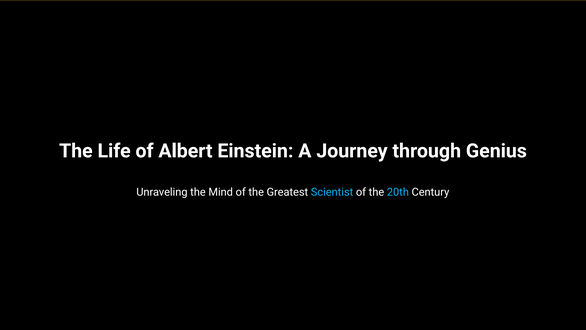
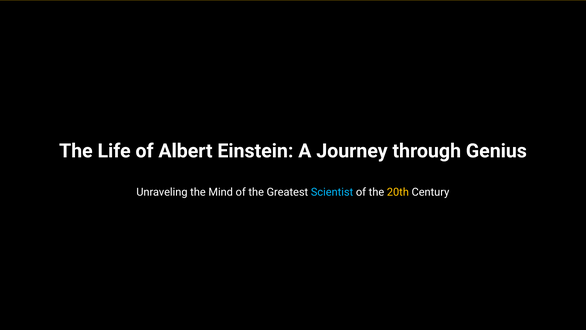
20th colour: light blue -> yellow (398, 192)
